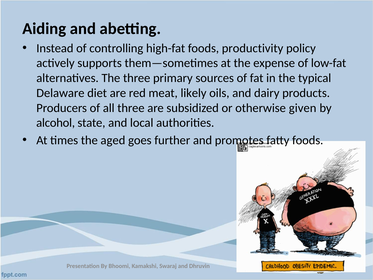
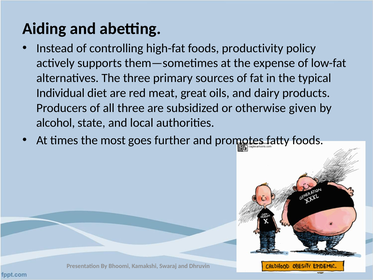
Delaware: Delaware -> Individual (60, 93)
likely: likely -> great (194, 93)
aged: aged -> most (113, 140)
